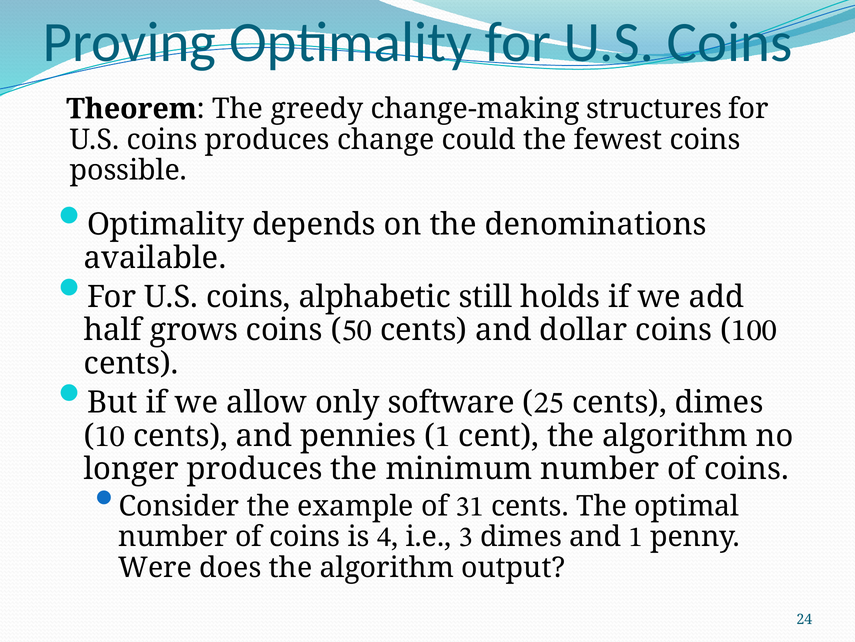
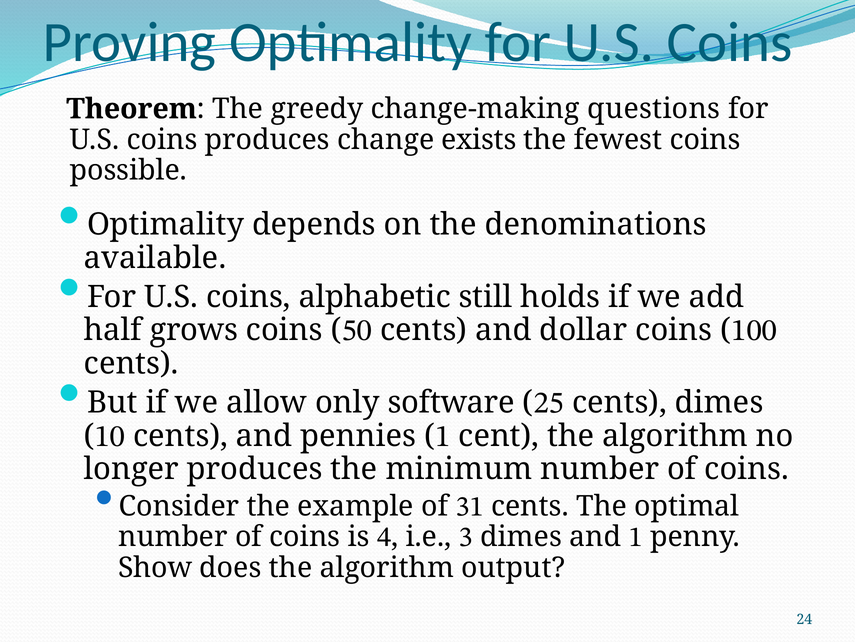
structures: structures -> questions (654, 109)
could: could -> exists (479, 140)
Were: Were -> Show (155, 567)
